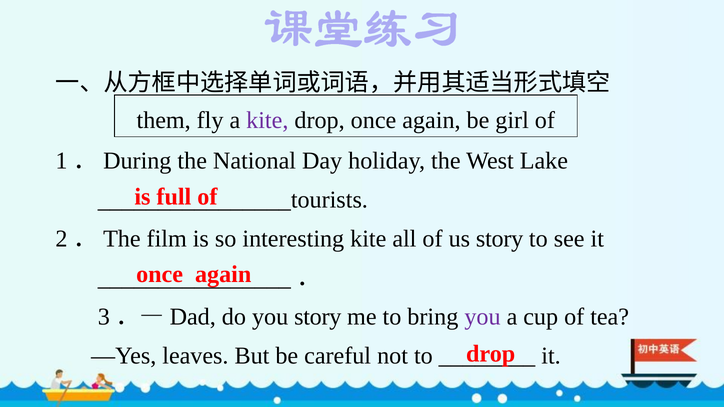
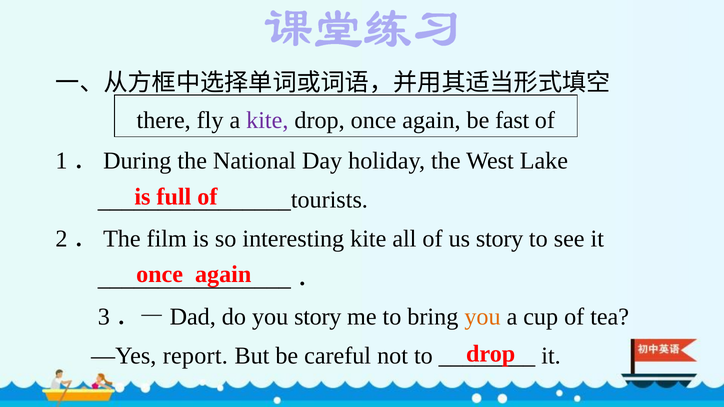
them: them -> there (164, 121)
girl: girl -> fast (512, 121)
you colour: purple -> orange (482, 317)
leaves: leaves -> report (195, 356)
